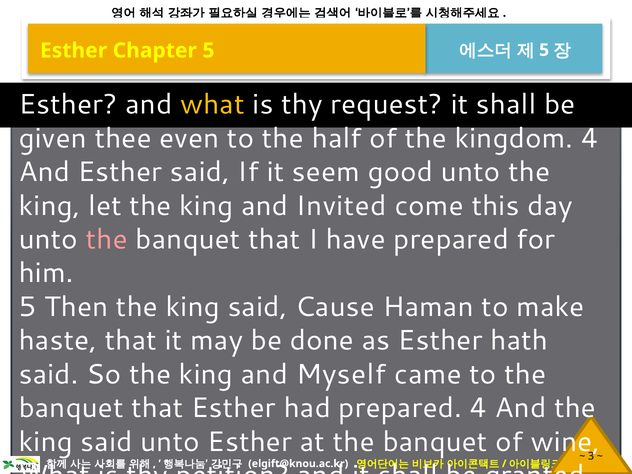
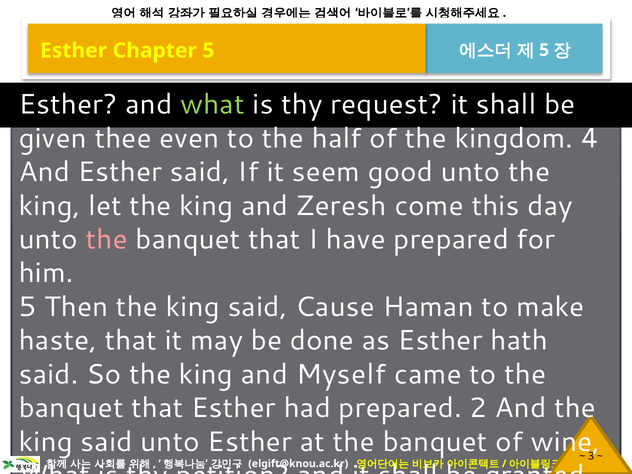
what colour: yellow -> light green (212, 105)
Invited: Invited -> Zeresh (341, 206)
prepared 4: 4 -> 2 (478, 408)
